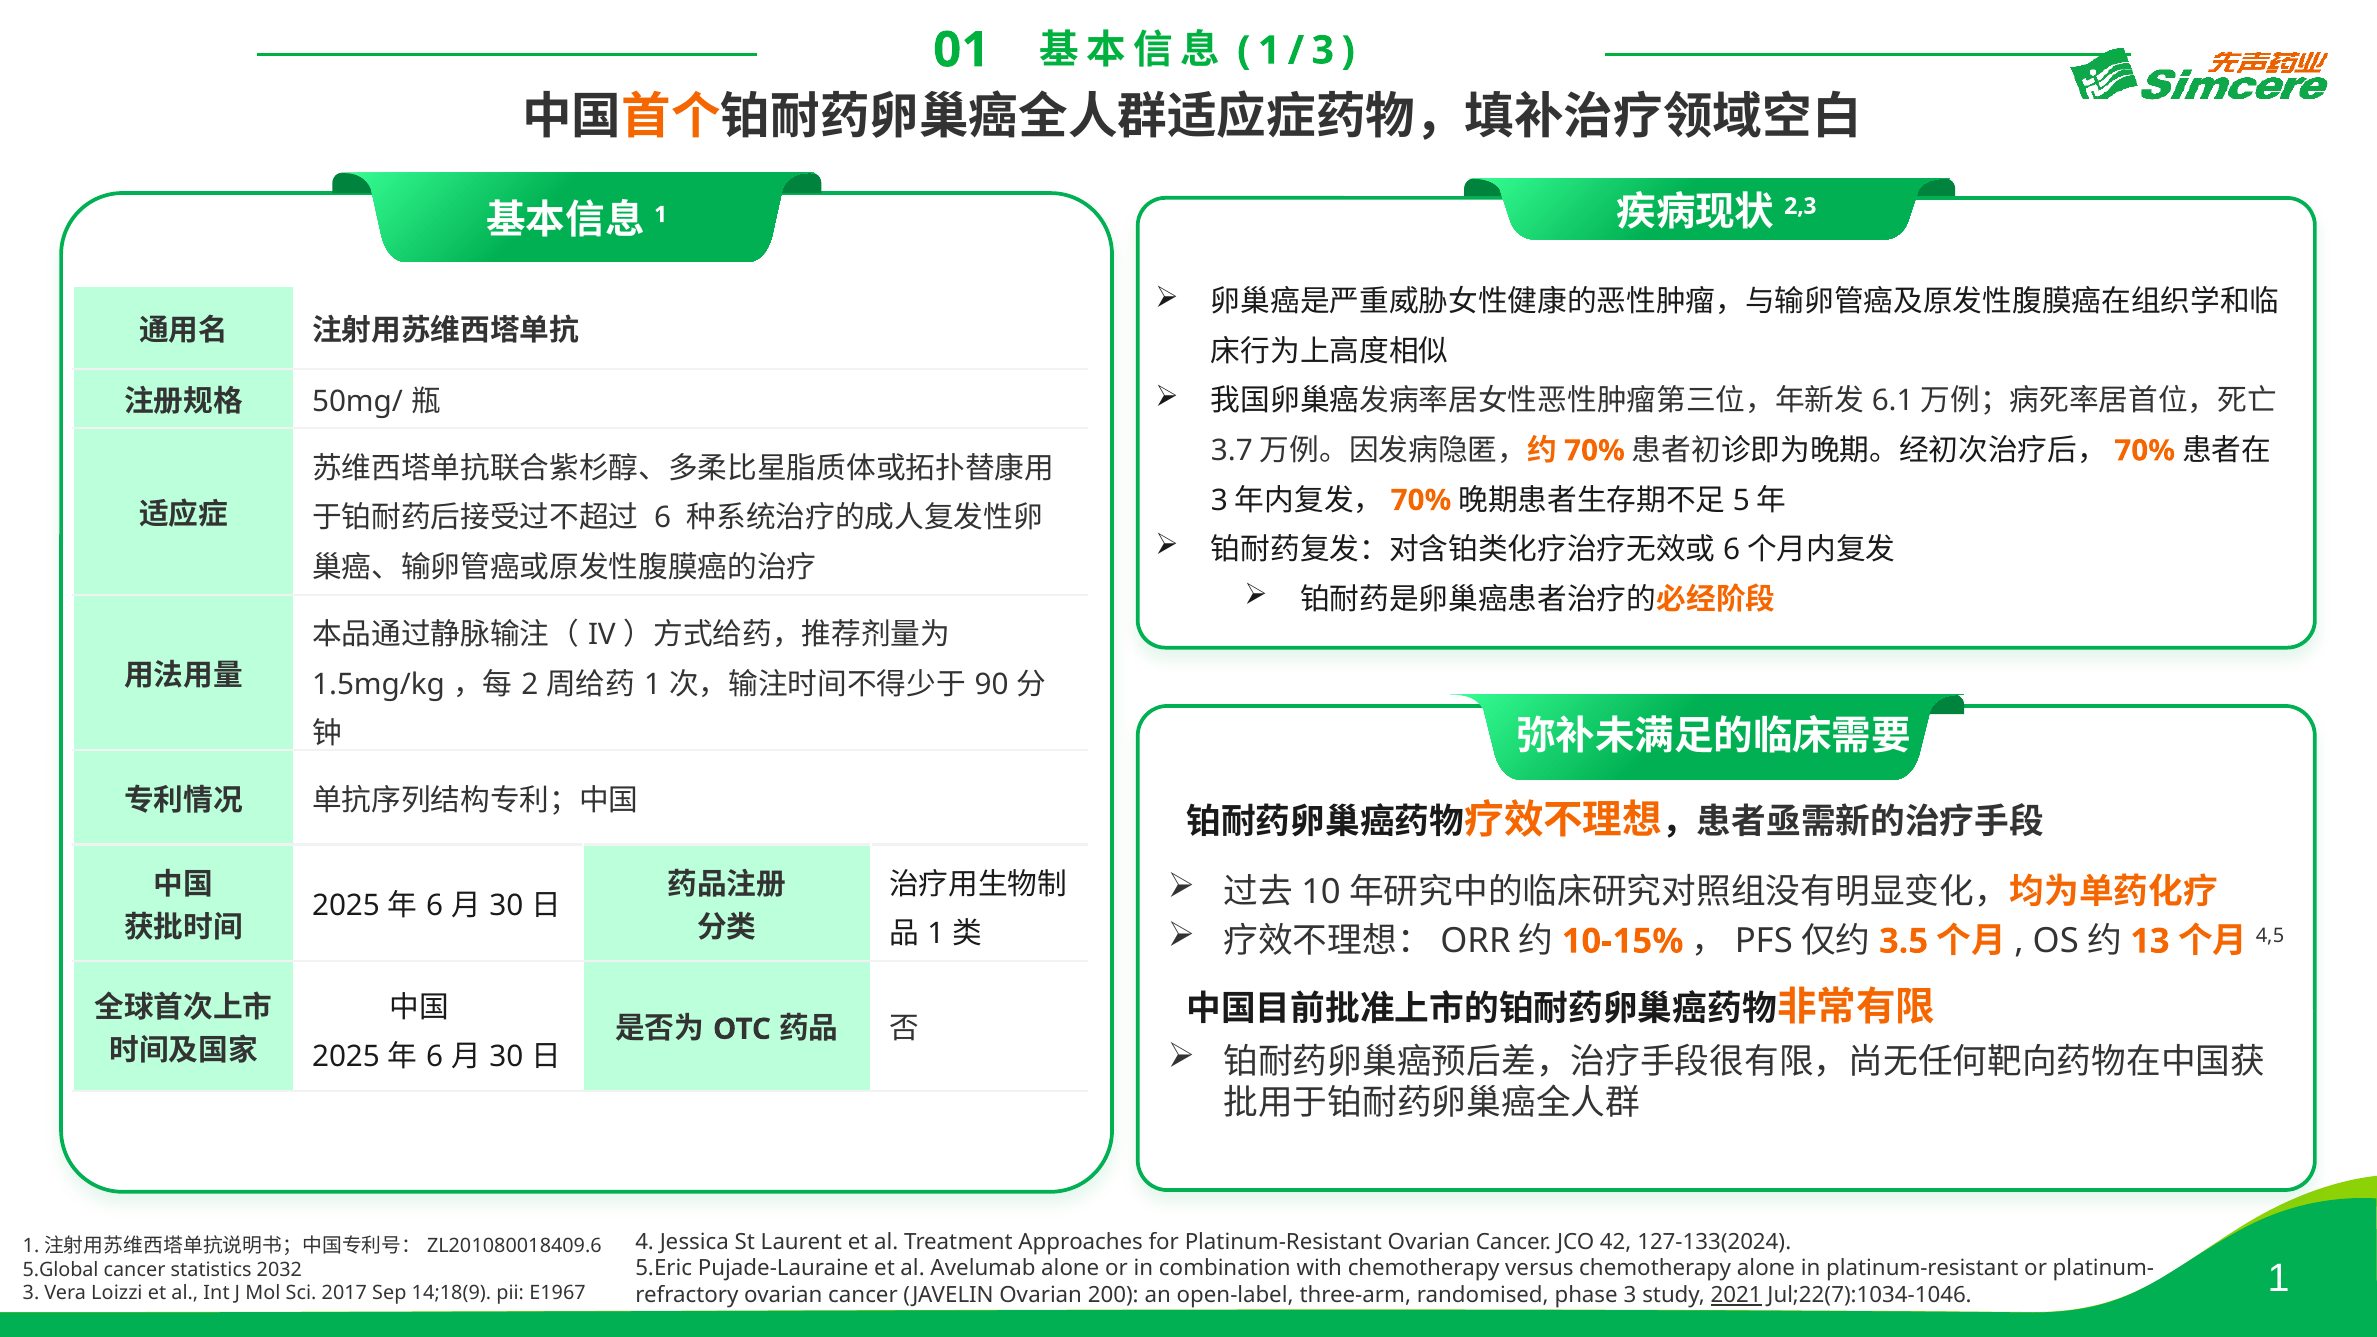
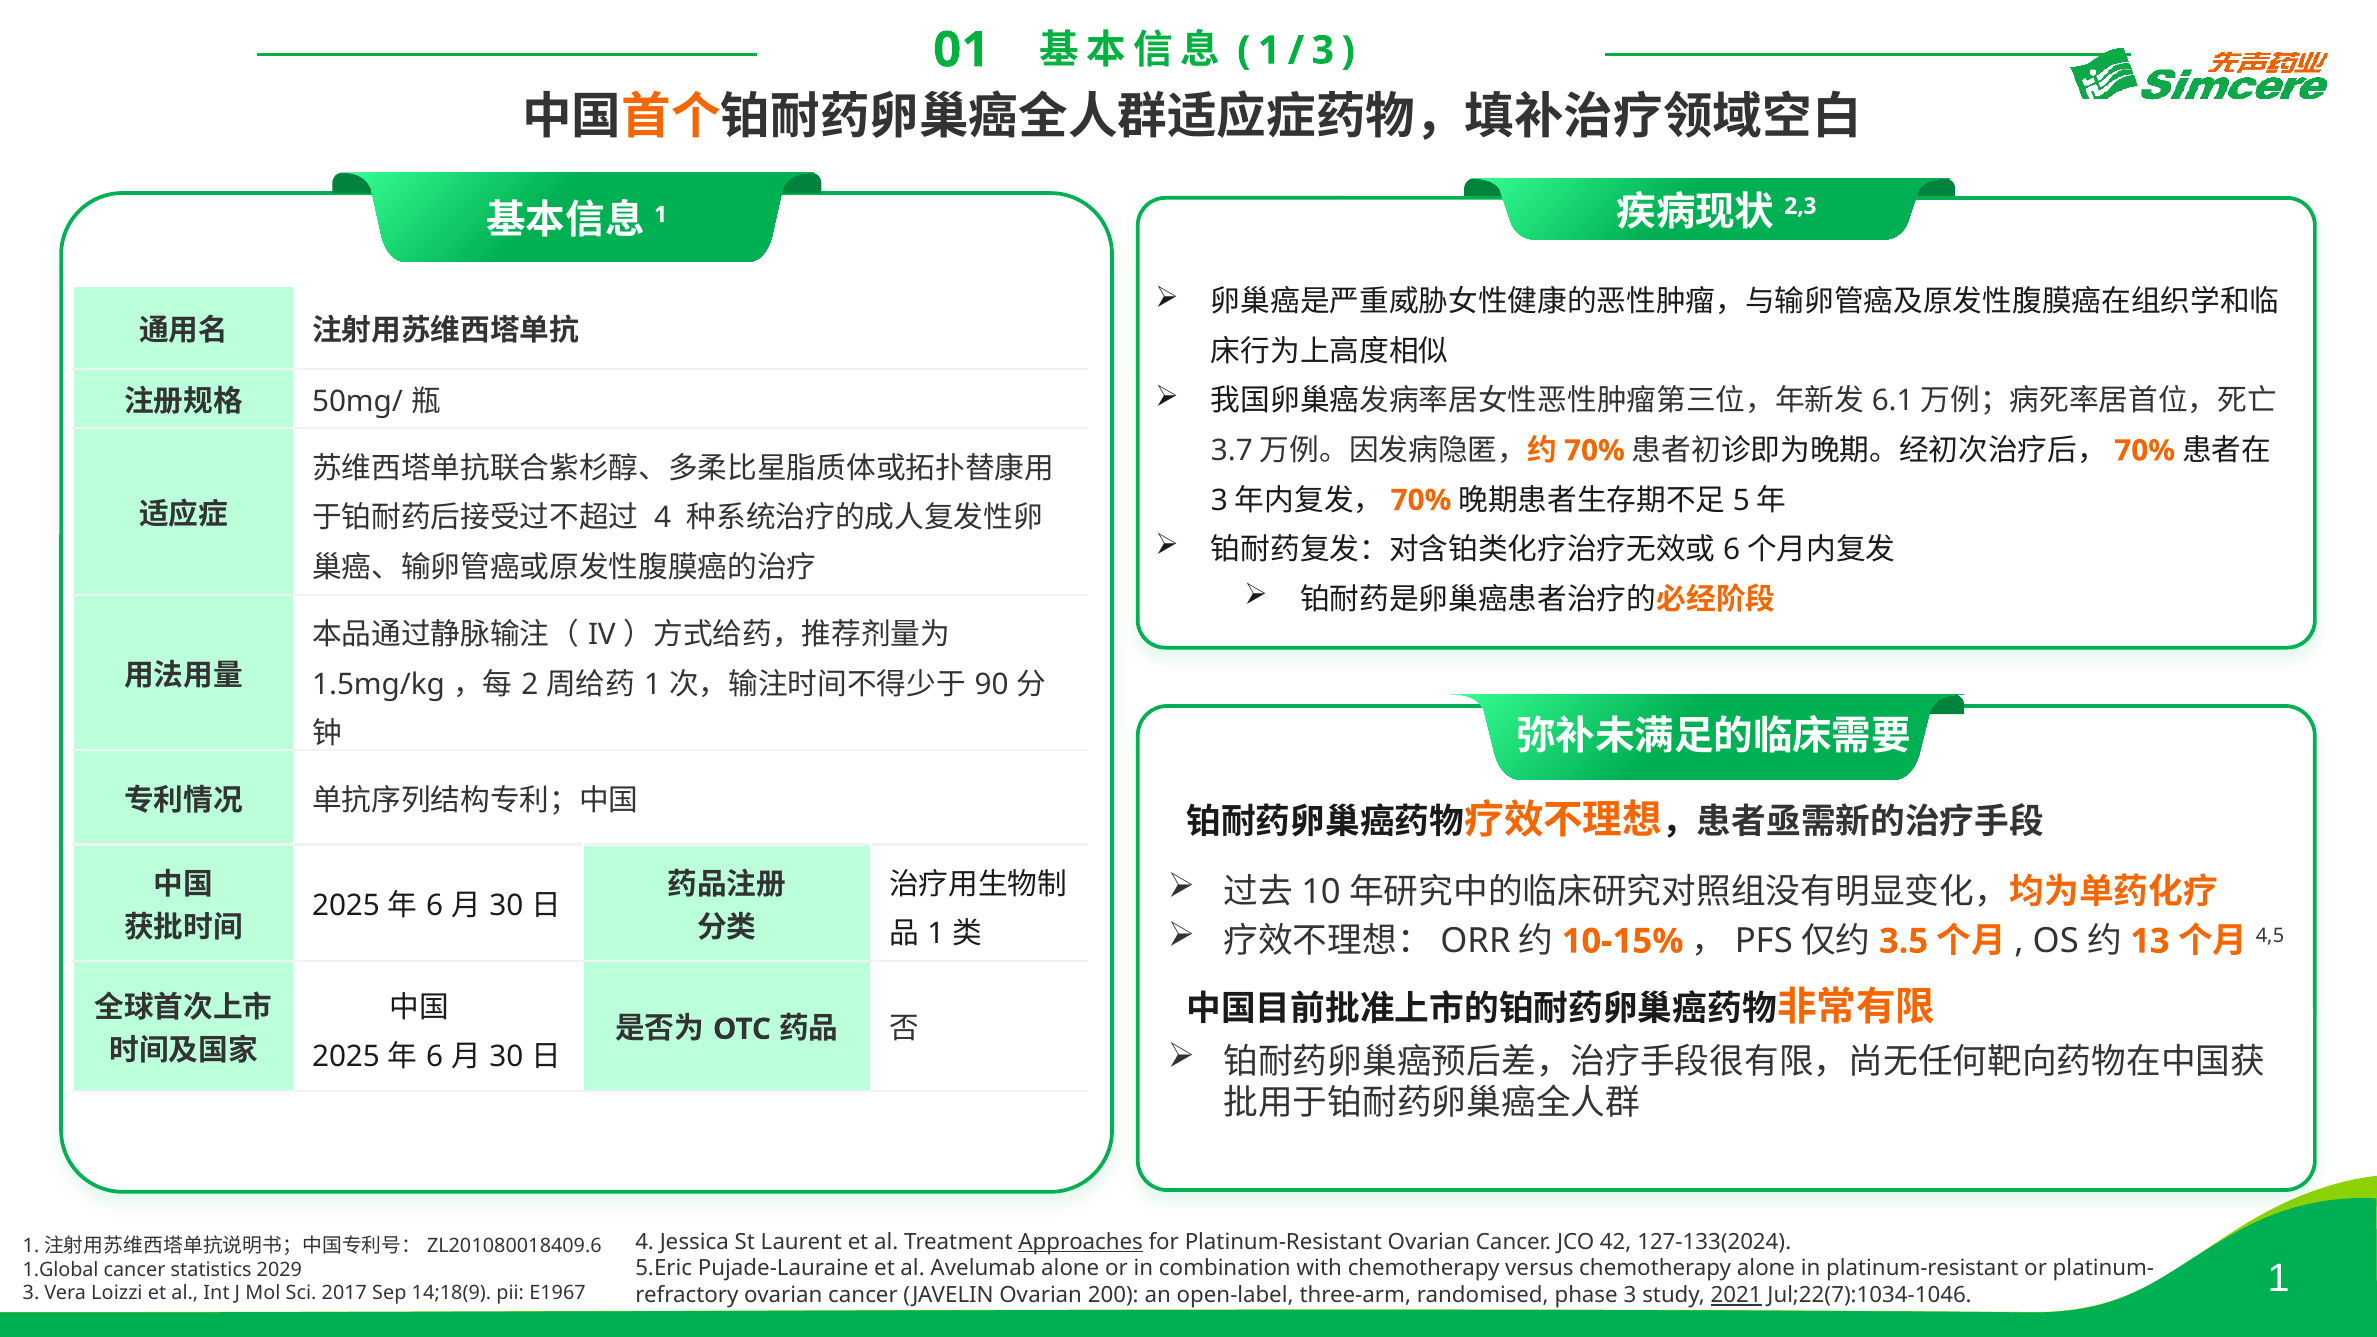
6: 6 -> 4 (663, 518)
Approaches underline: none -> present (1081, 1242)
5.Global: 5.Global -> 1.Global (61, 1270)
2032: 2032 -> 2029 (279, 1270)
